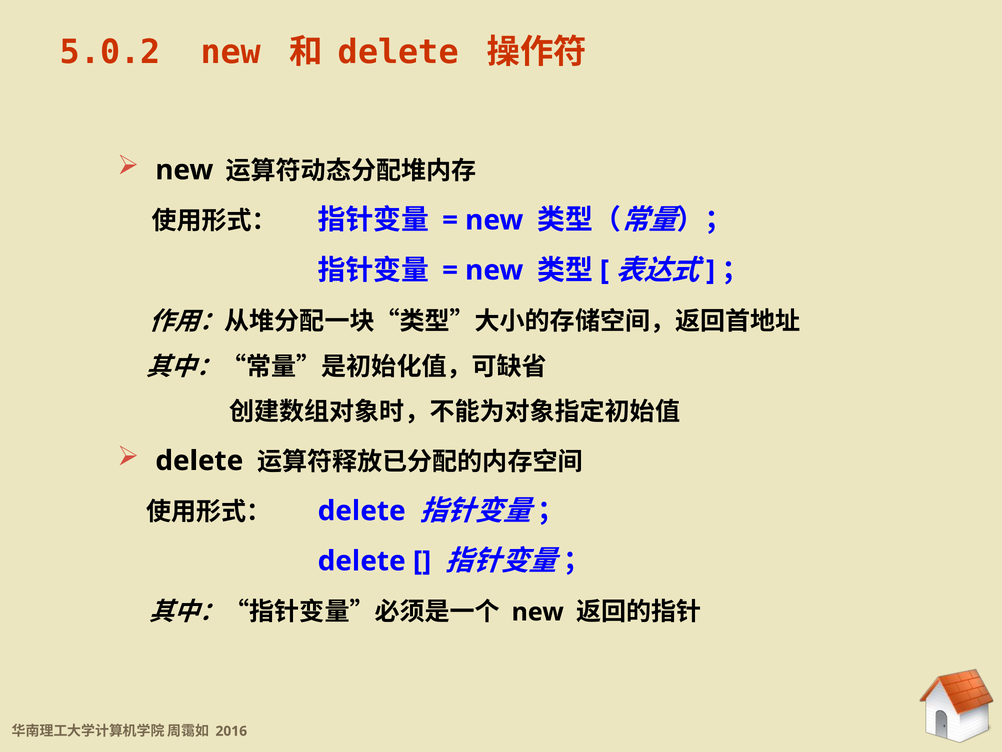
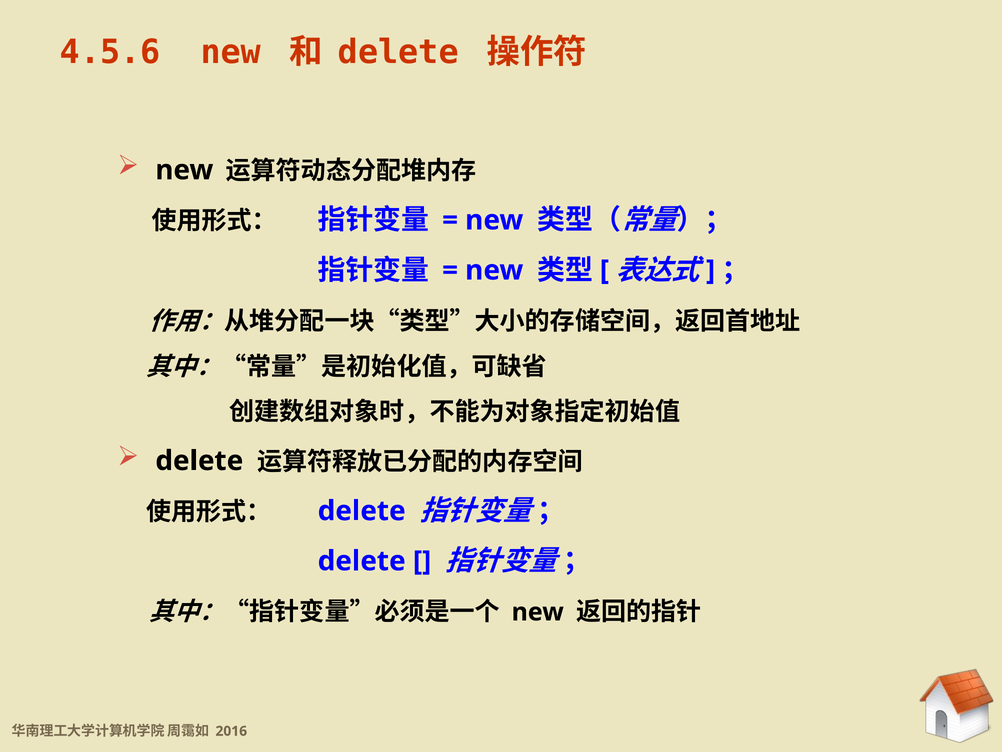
5.0.2: 5.0.2 -> 4.5.6 (110, 52)
